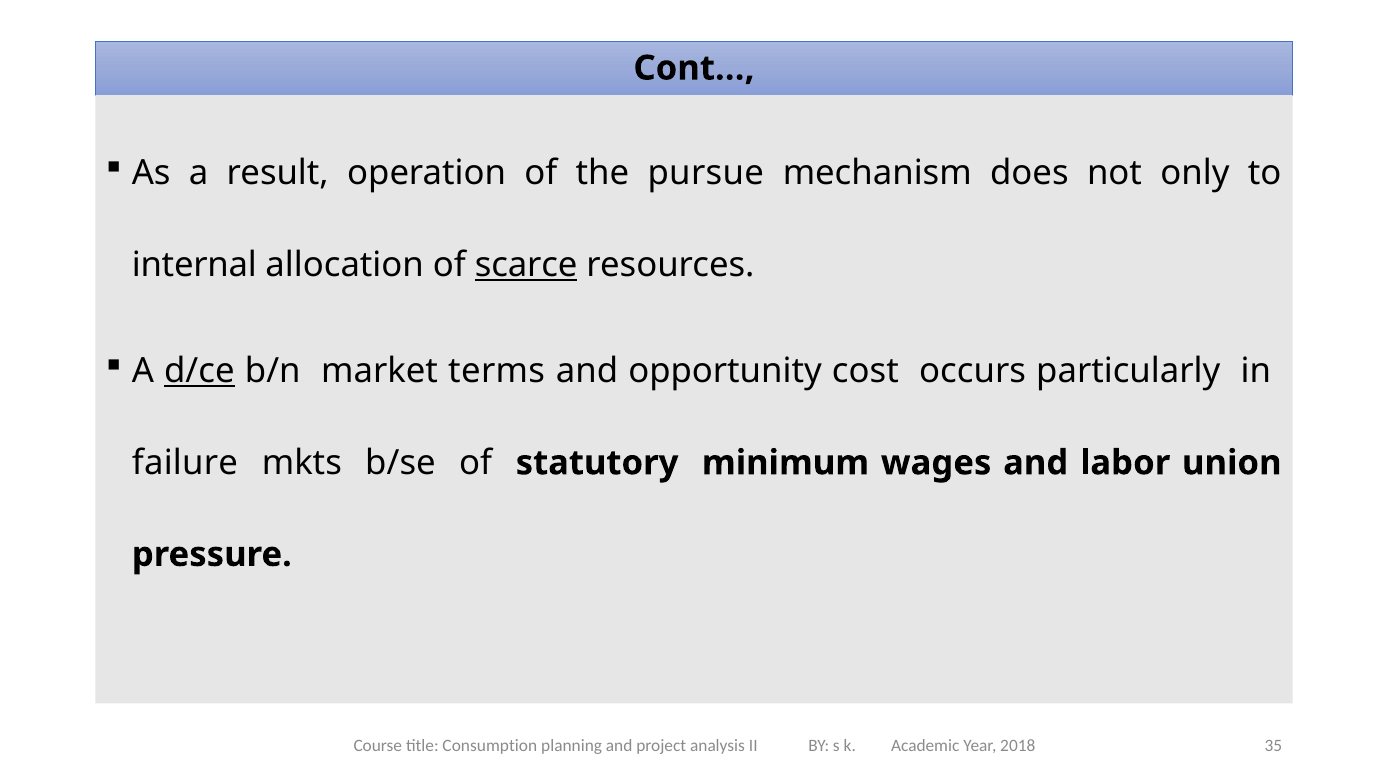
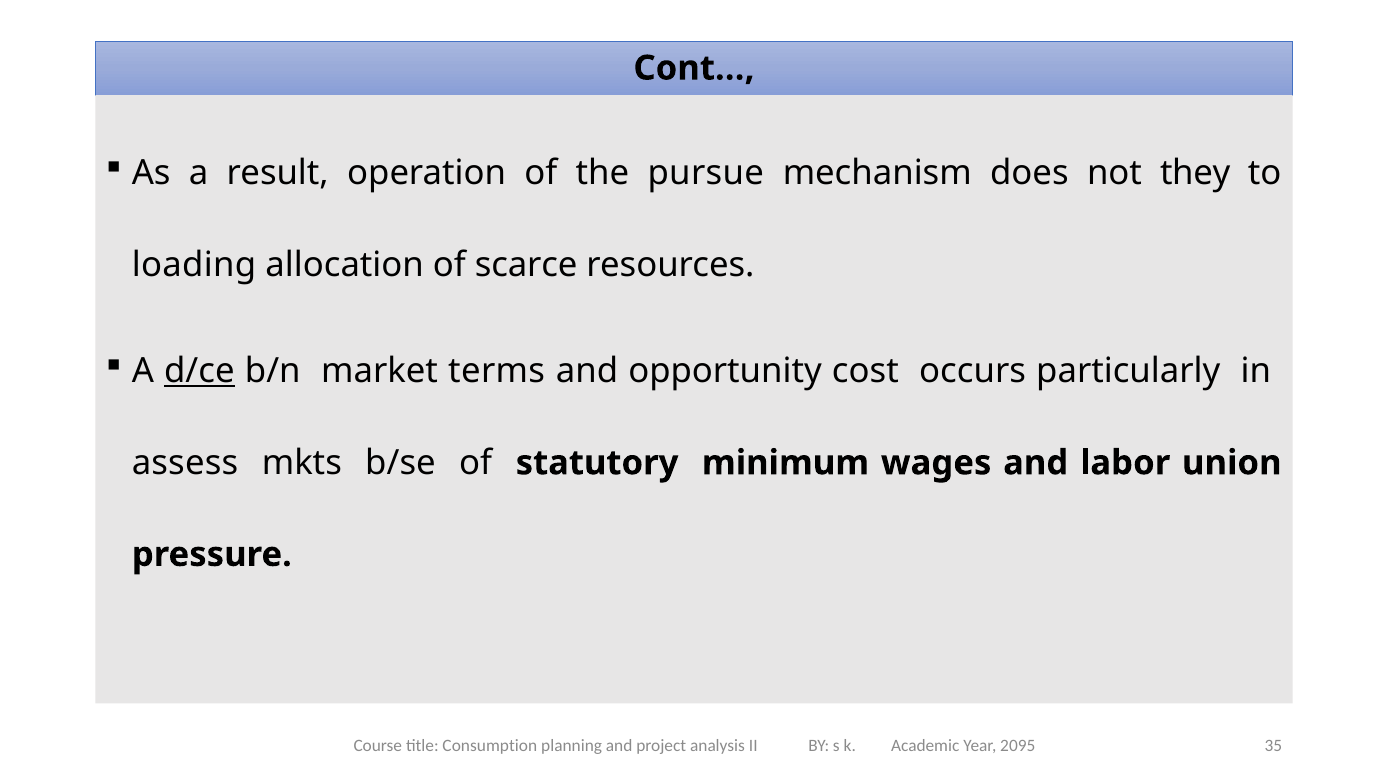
only: only -> they (1195, 173)
internal: internal -> loading (194, 265)
scarce underline: present -> none (526, 265)
failure: failure -> assess (185, 463)
2018: 2018 -> 2095 (1018, 746)
